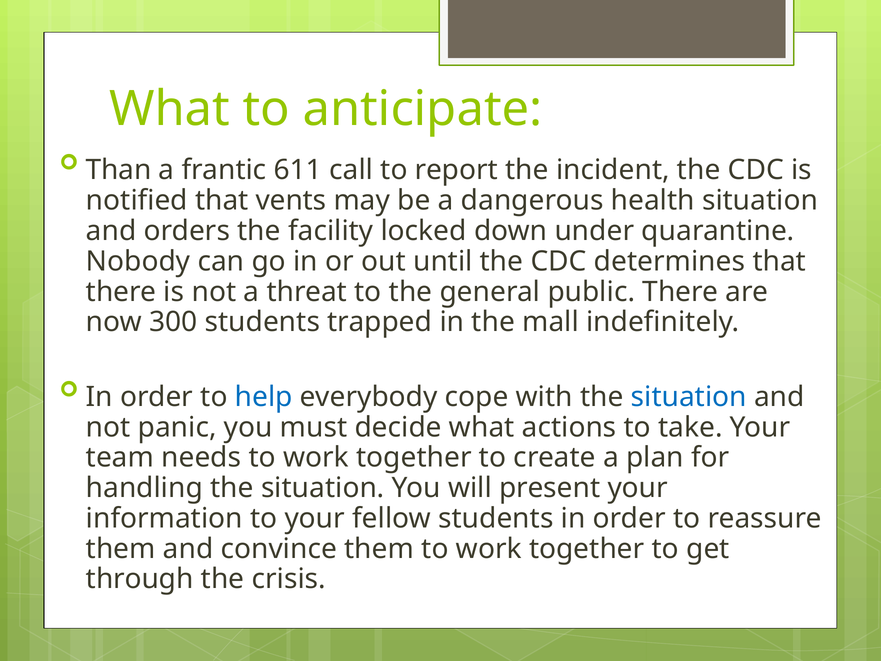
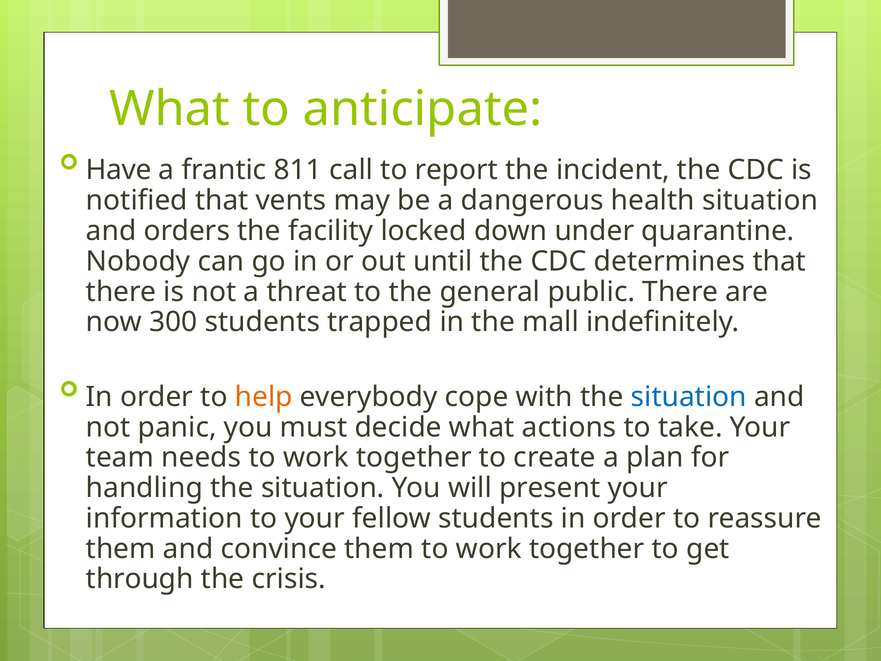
Than: Than -> Have (119, 170)
611: 611 -> 811 (298, 170)
help colour: blue -> orange (264, 397)
